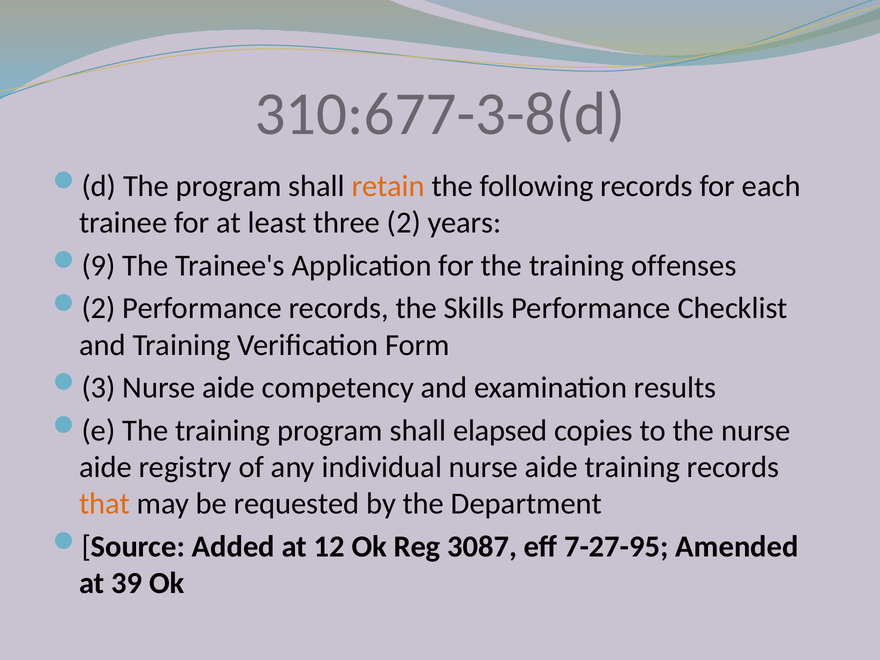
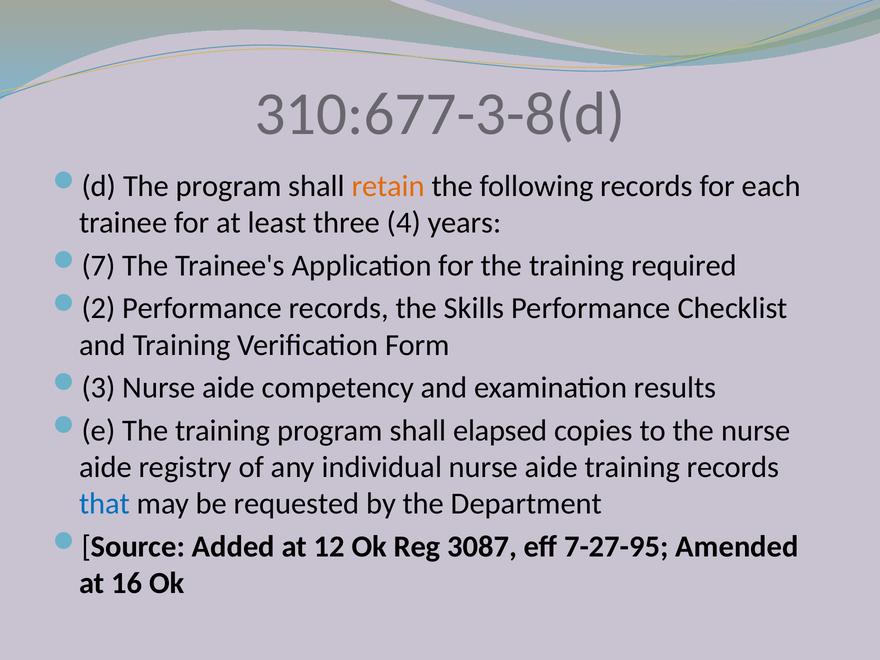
three 2: 2 -> 4 (404, 223)
9: 9 -> 7 (99, 266)
offenses: offenses -> required (684, 266)
that colour: orange -> blue (104, 504)
39: 39 -> 16 (127, 583)
